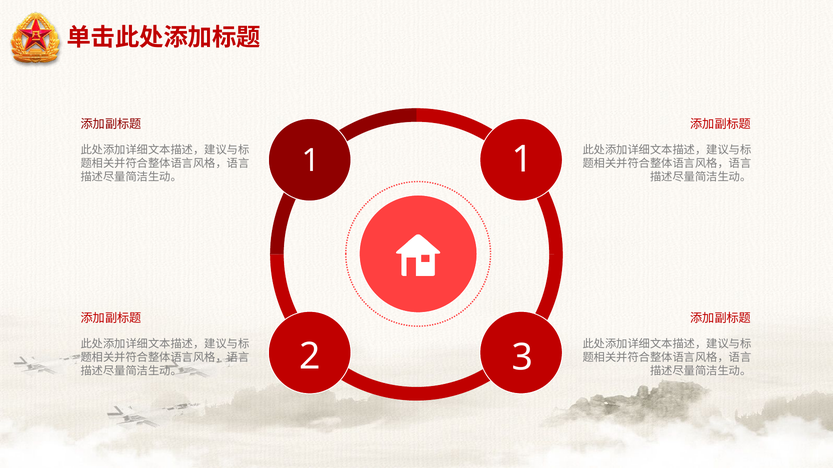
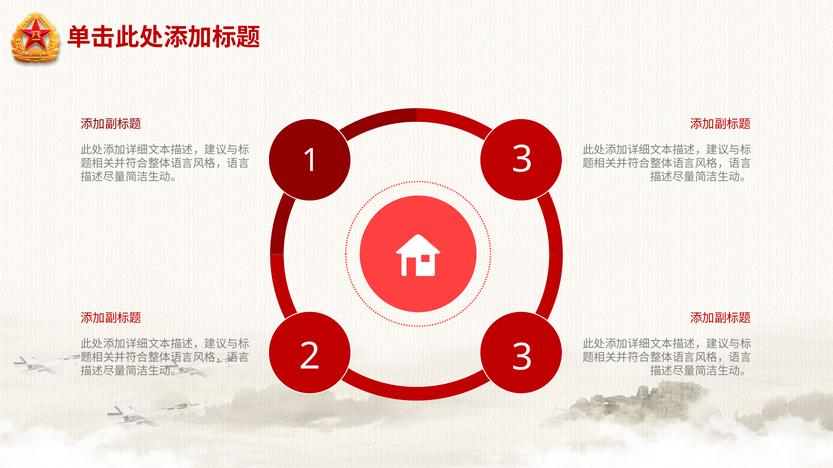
1 1: 1 -> 3 (522, 160)
